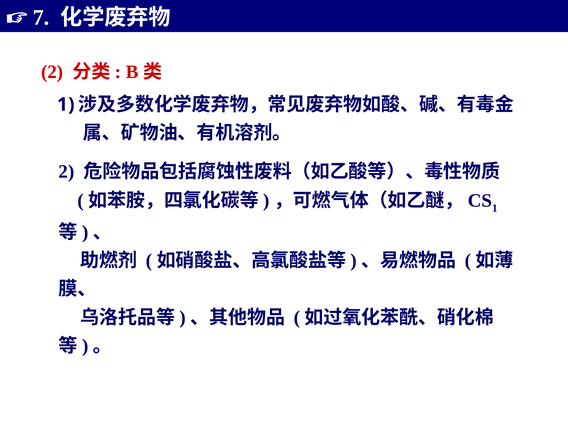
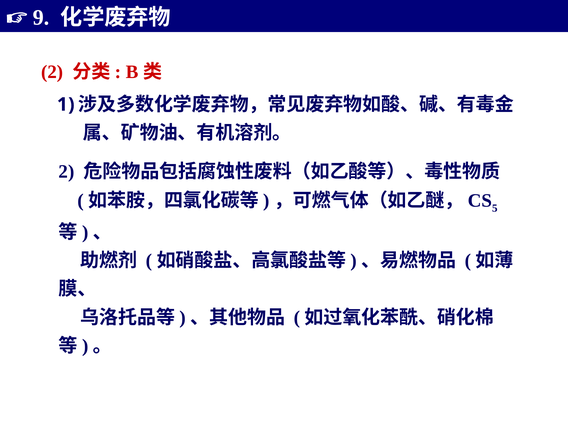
7: 7 -> 9 (41, 18)
1: 1 -> 5 (495, 208)
